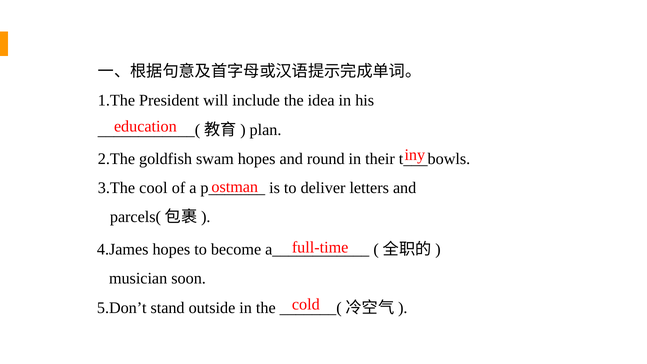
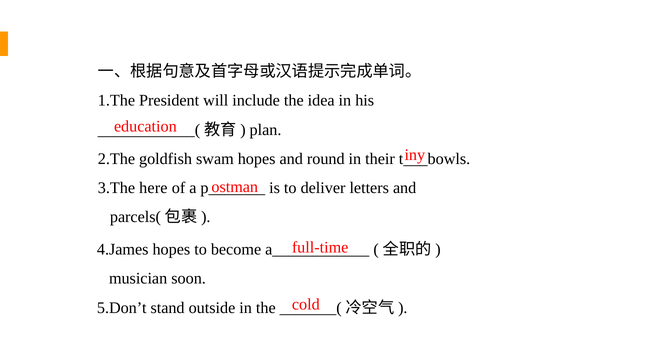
cool: cool -> here (153, 188)
